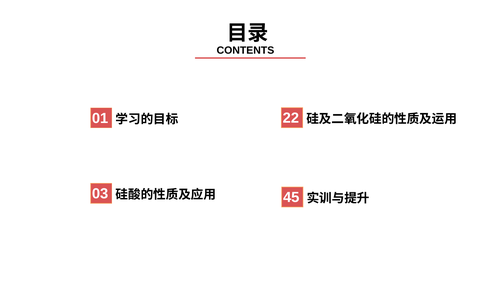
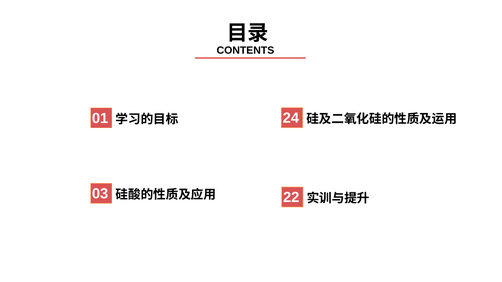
22: 22 -> 24 (291, 118)
45: 45 -> 22 (291, 198)
